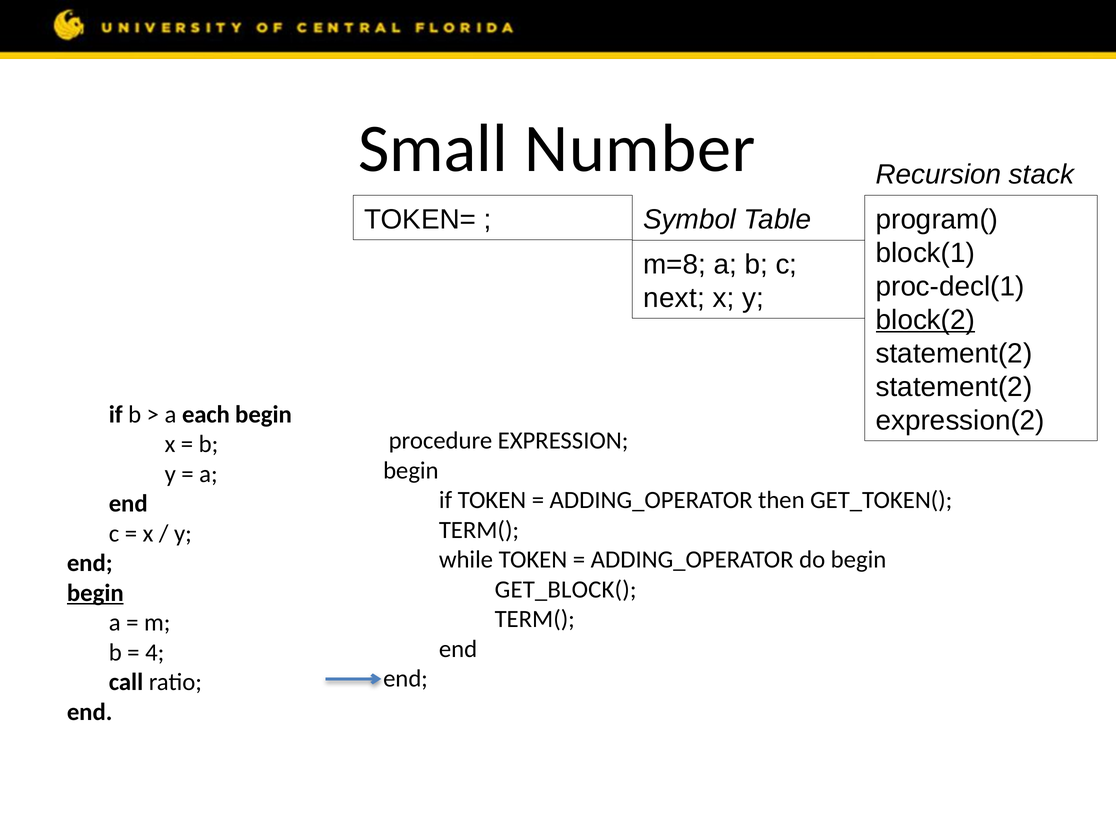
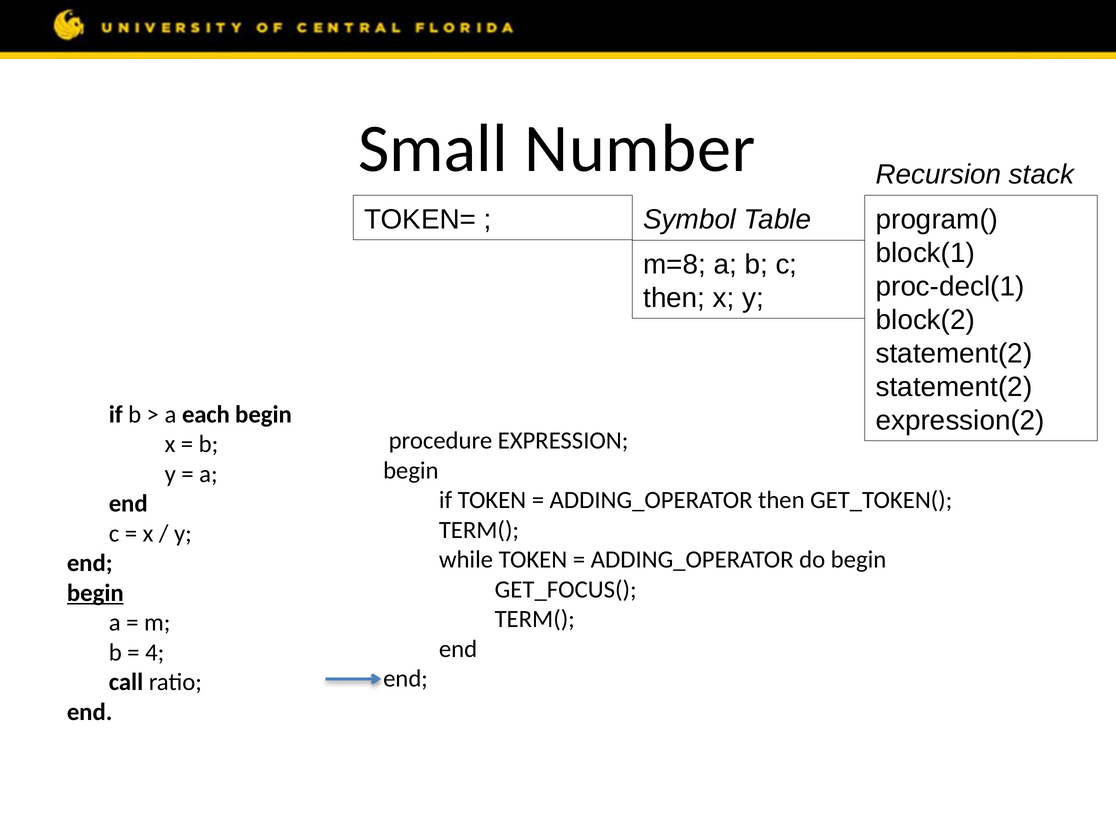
next: next -> then (674, 298)
block(2 underline: present -> none (925, 320)
GET_BLOCK(: GET_BLOCK( -> GET_FOCUS( (566, 589)
